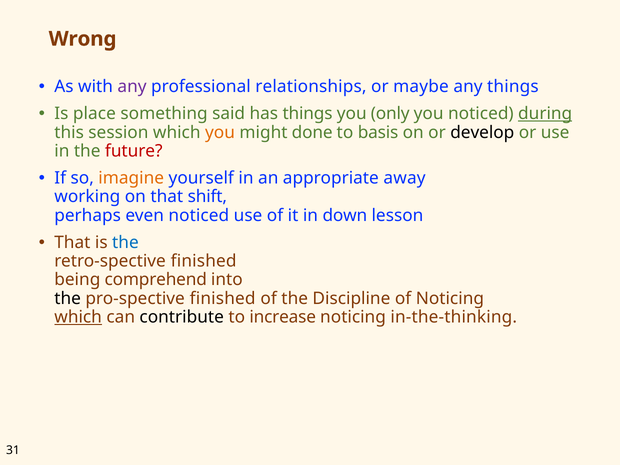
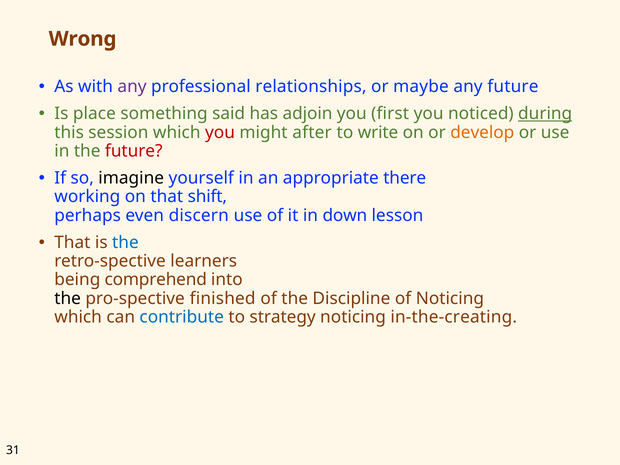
any things: things -> future (513, 87)
has things: things -> adjoin (307, 114)
only: only -> first (390, 114)
you colour: orange -> red (220, 132)
done: done -> after (312, 132)
basis: basis -> write (378, 132)
develop colour: black -> orange (482, 132)
imagine colour: orange -> black (131, 178)
away: away -> there (405, 178)
even noticed: noticed -> discern (199, 215)
retro-spective finished: finished -> learners (204, 261)
which underline: present -> none (78, 317)
contribute colour: black -> blue (182, 317)
increase: increase -> strategy (283, 317)
in-the-thinking: in-the-thinking -> in-the-creating (454, 317)
